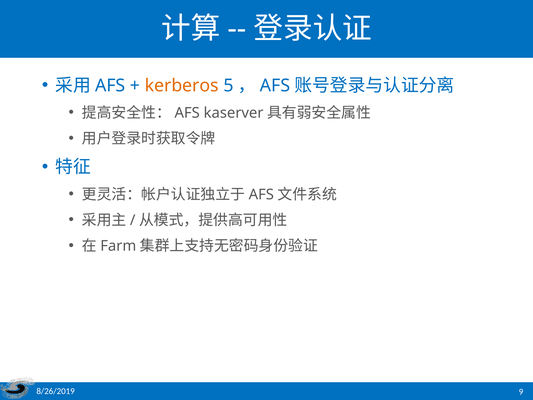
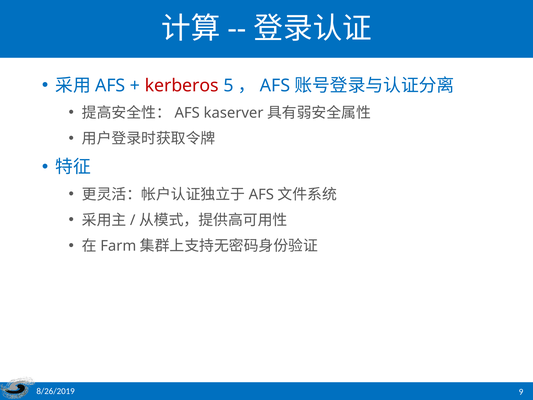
kerberos colour: orange -> red (182, 85)
